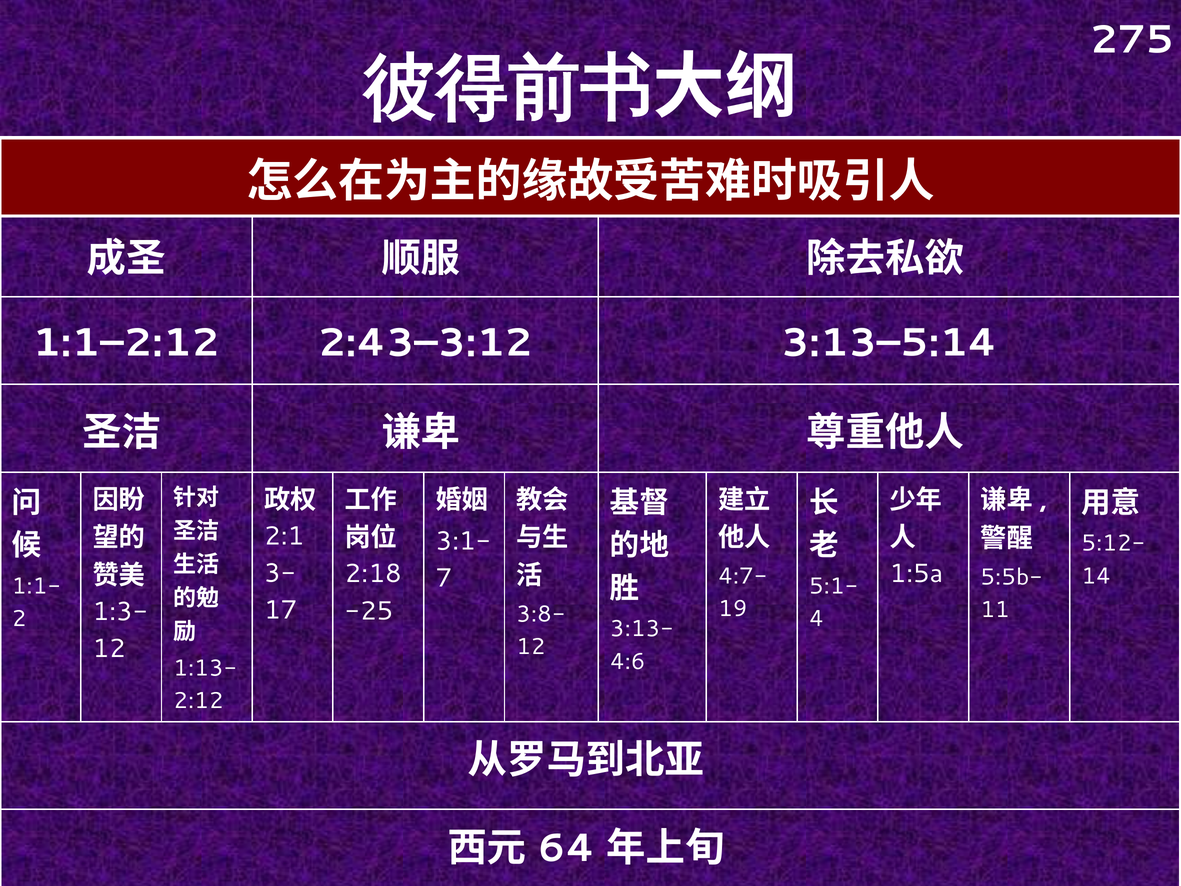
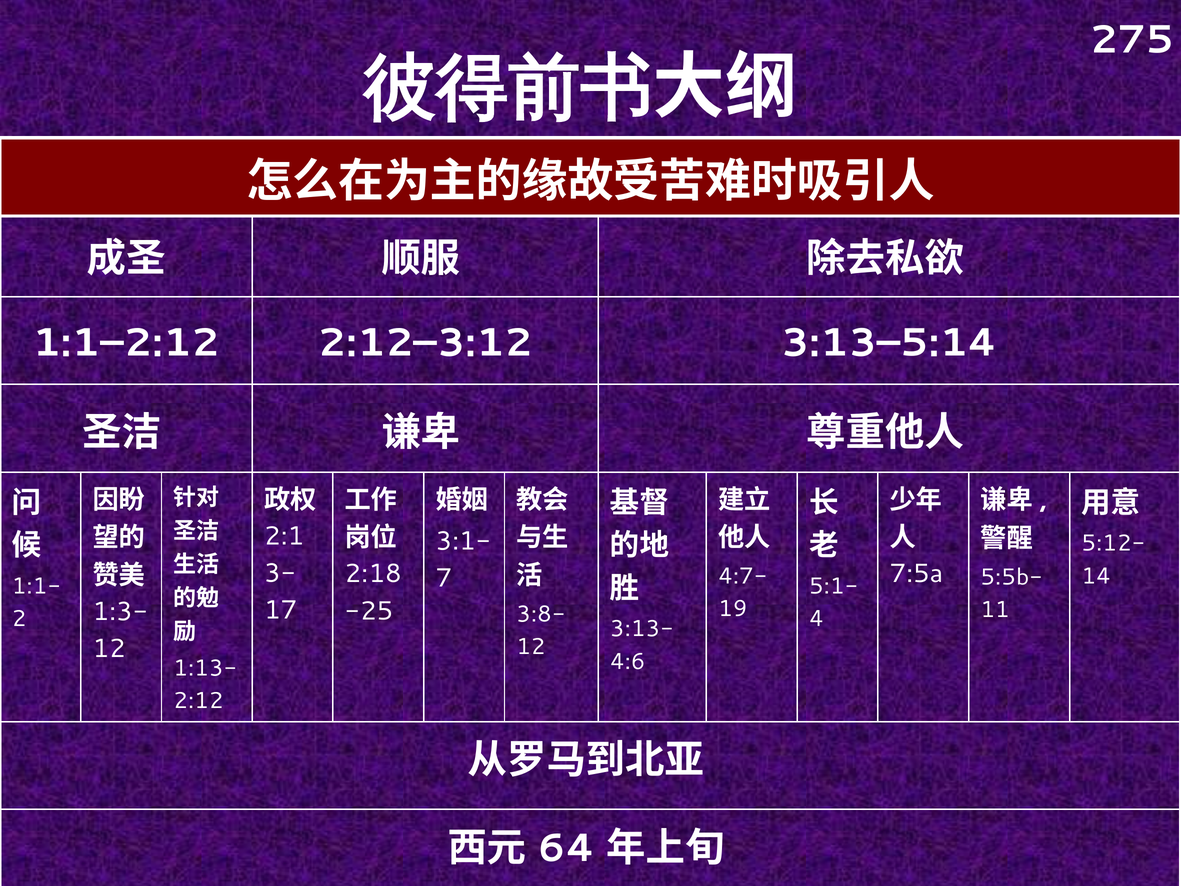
2:43–3:12: 2:43–3:12 -> 2:12–3:12 (425, 343)
1:5a: 1:5a -> 7:5a (917, 574)
